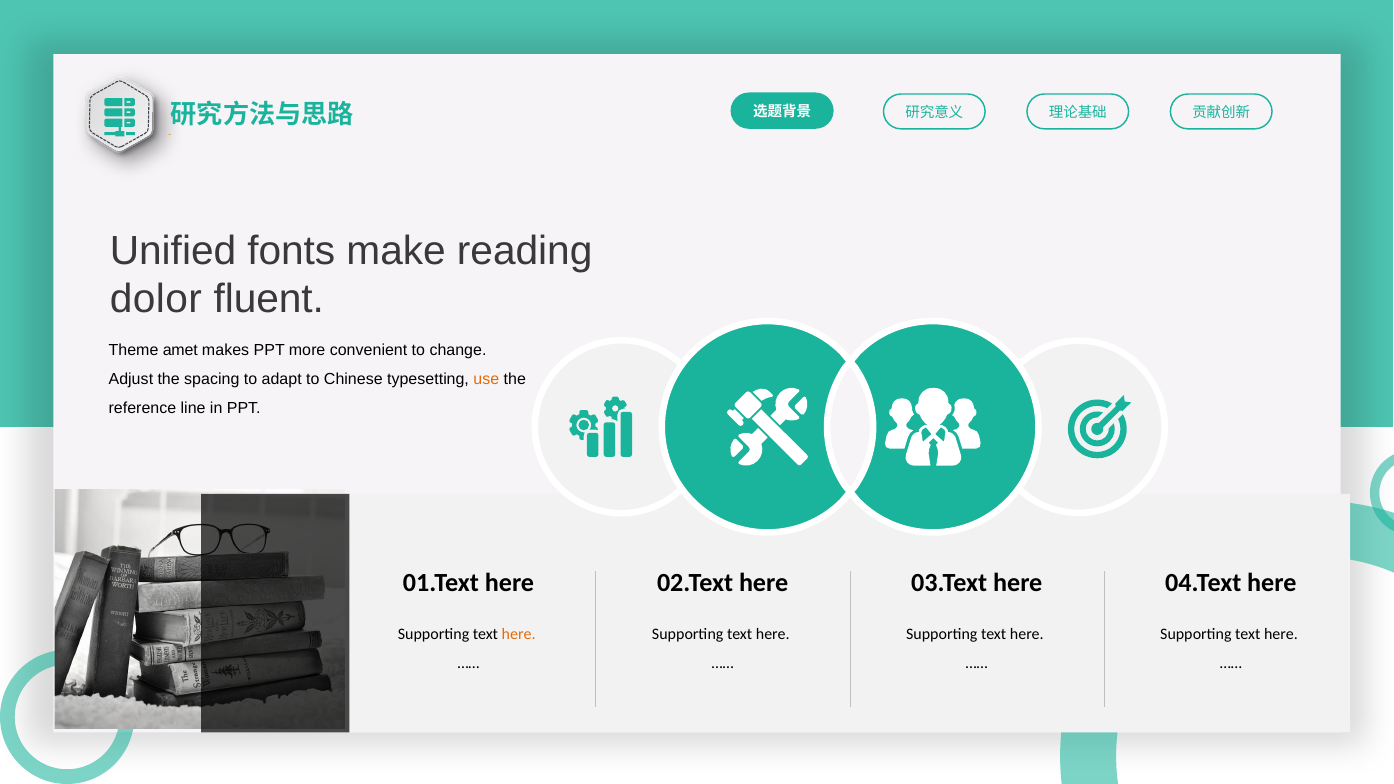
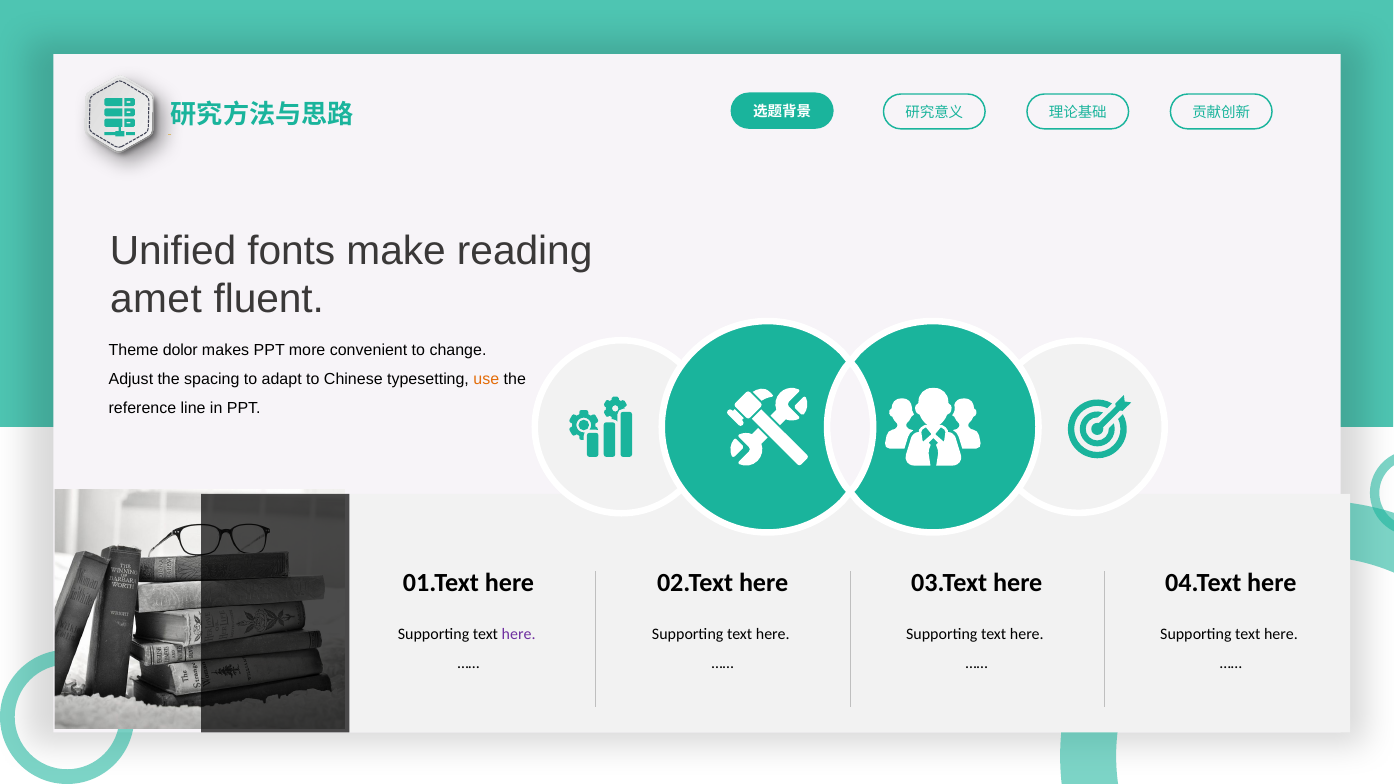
dolor: dolor -> amet (156, 299)
amet: amet -> dolor (180, 350)
here colour: orange -> purple (519, 634)
